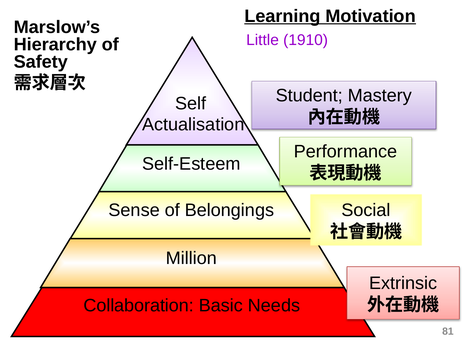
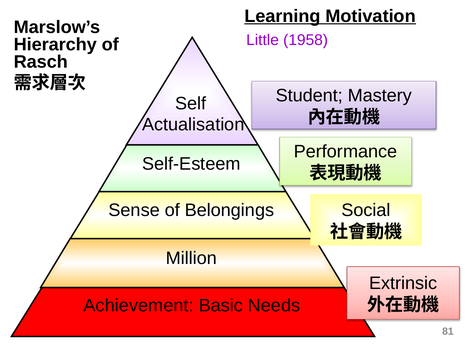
1910: 1910 -> 1958 (306, 40)
Safety: Safety -> Rasch (41, 62)
Collaboration: Collaboration -> Achievement (139, 306)
